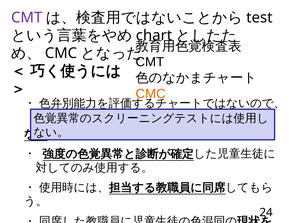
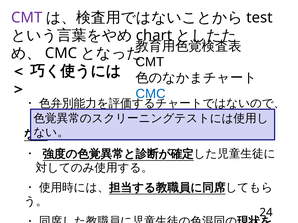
CMC colour: orange -> blue (151, 94)
